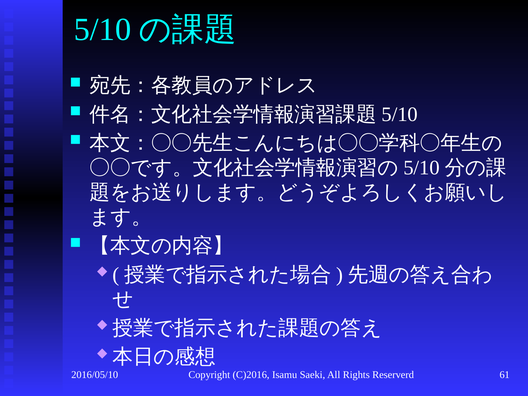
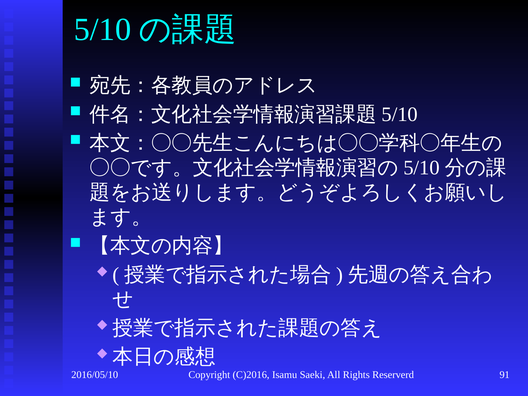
61: 61 -> 91 (505, 375)
